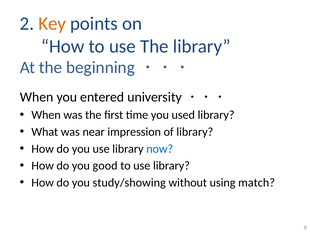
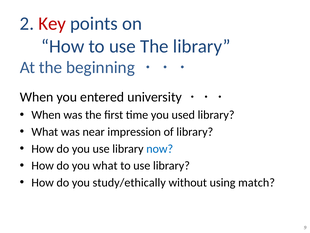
Key colour: orange -> red (52, 23)
you good: good -> what (105, 165)
study/showing: study/showing -> study/ethically (129, 182)
